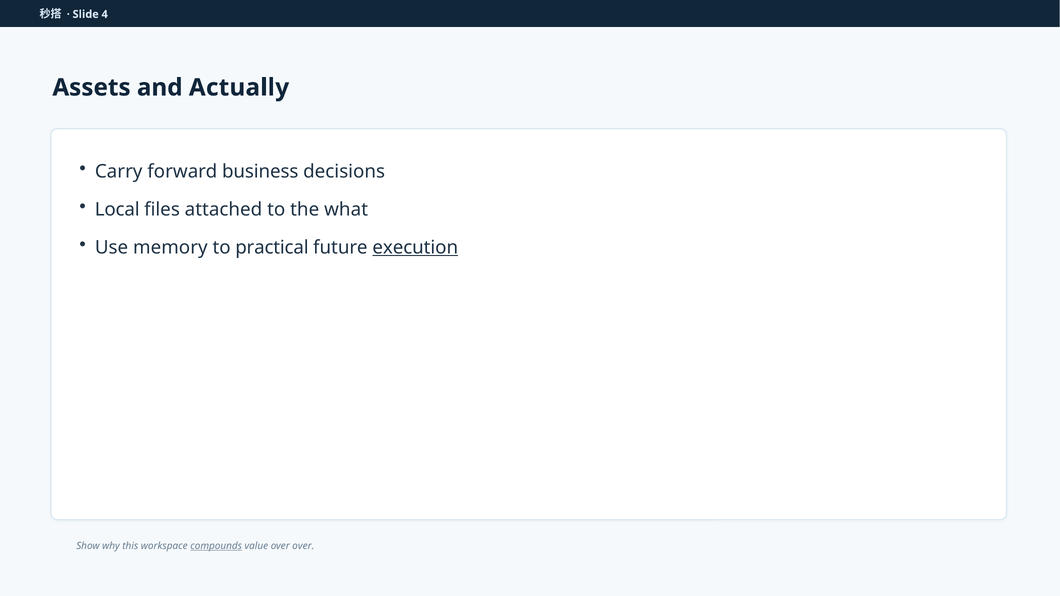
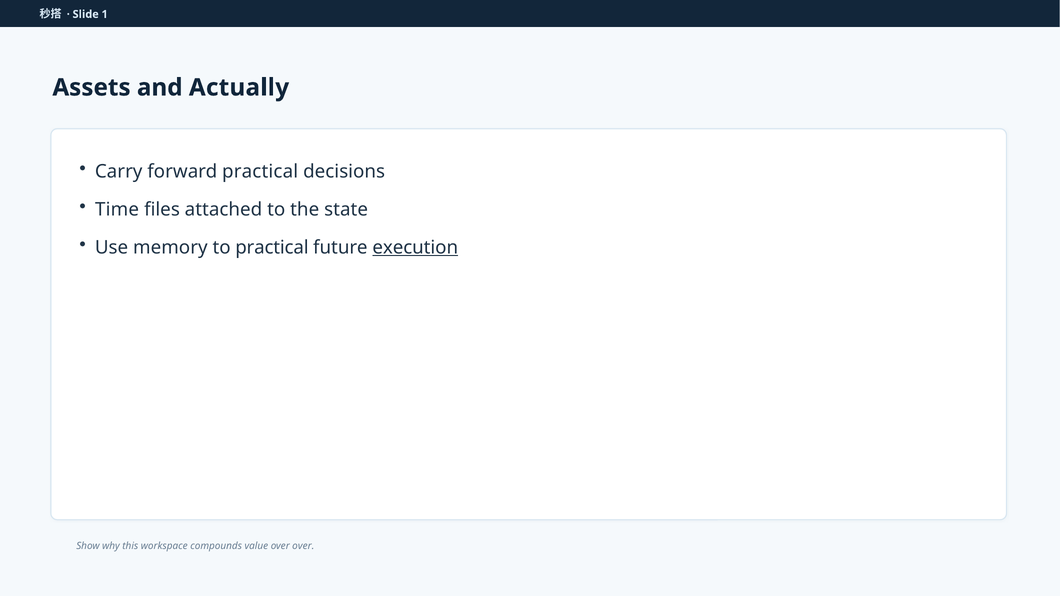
4: 4 -> 1 (105, 14)
forward business: business -> practical (260, 172)
Local: Local -> Time (117, 210)
what: what -> state (346, 210)
compounds underline: present -> none (216, 546)
